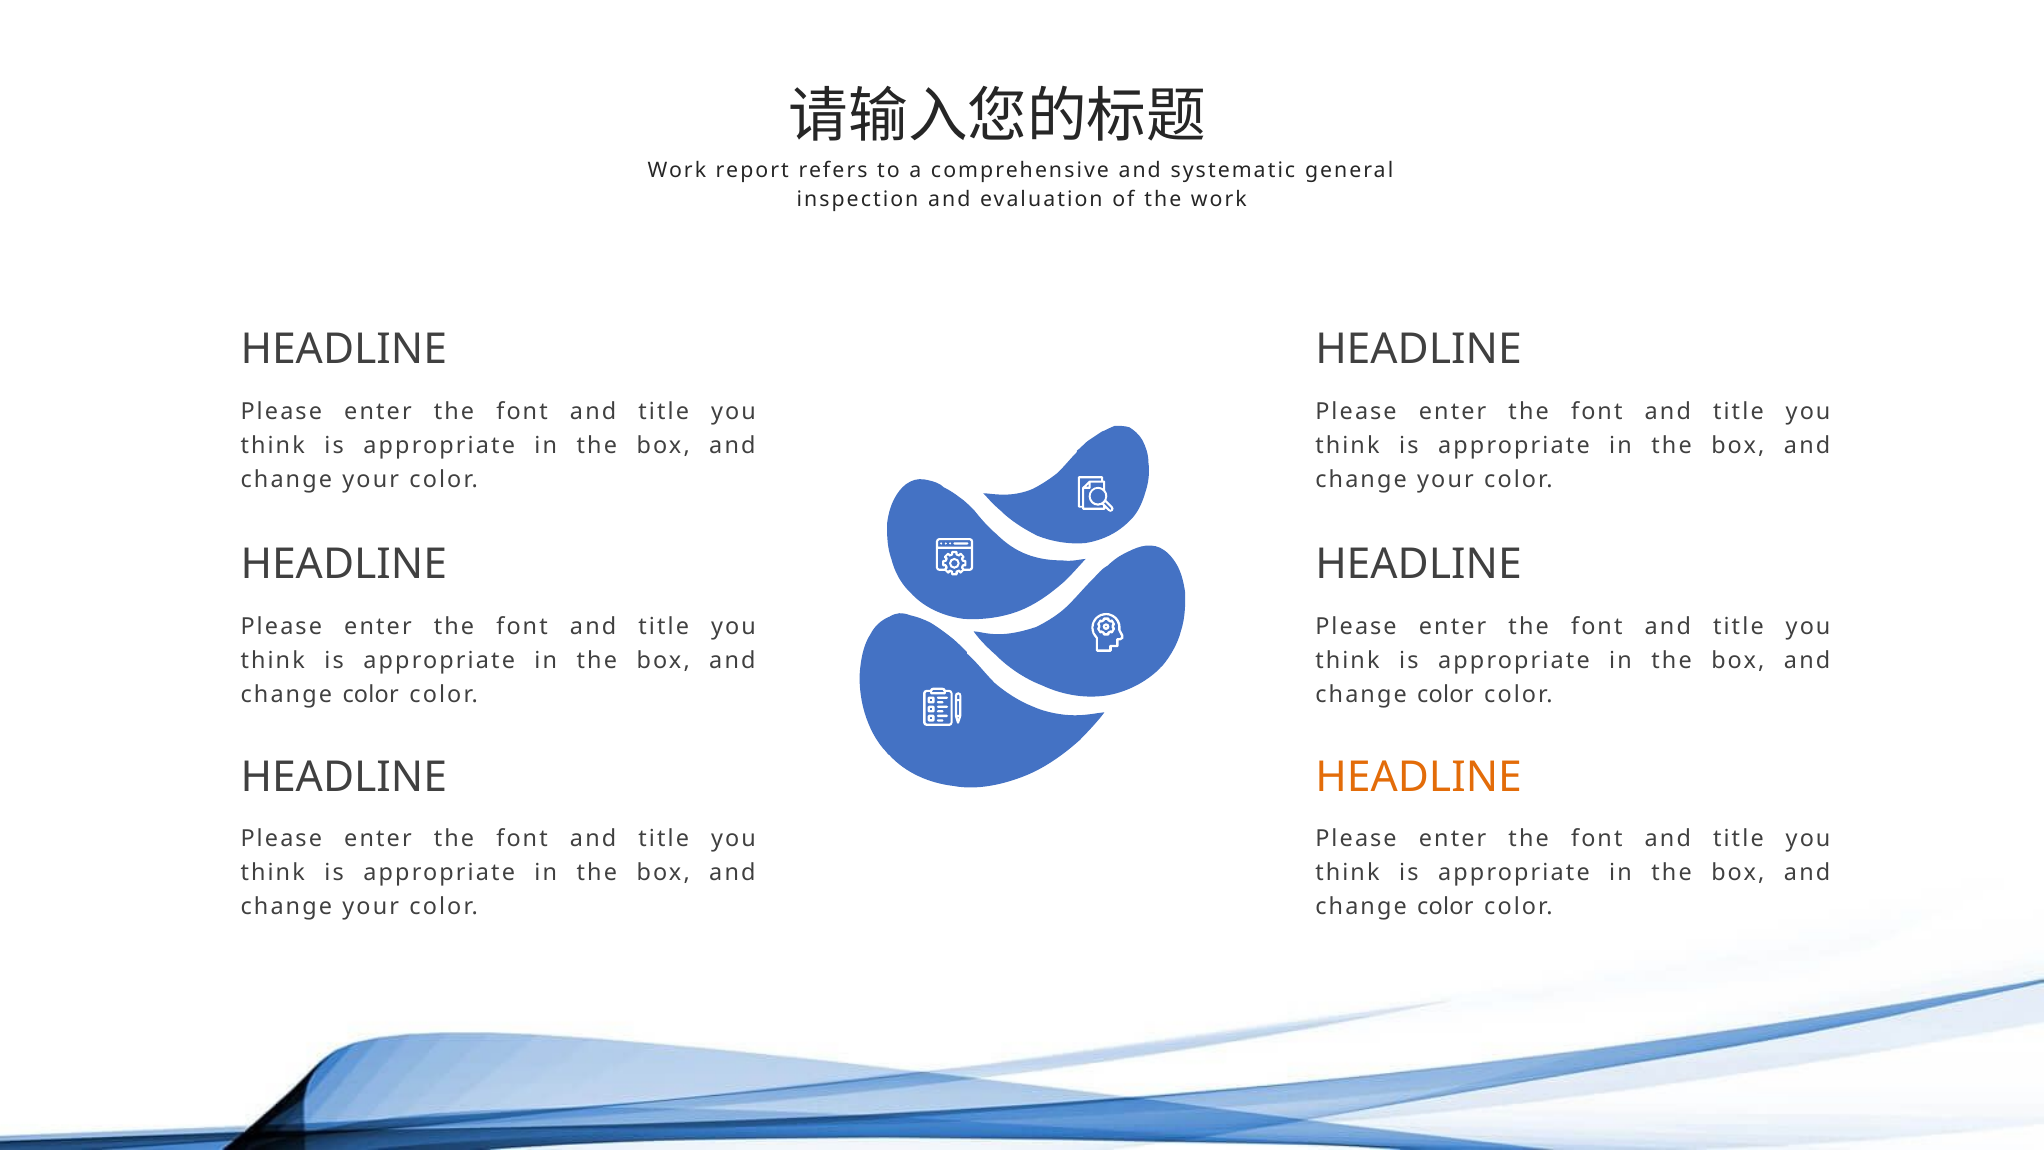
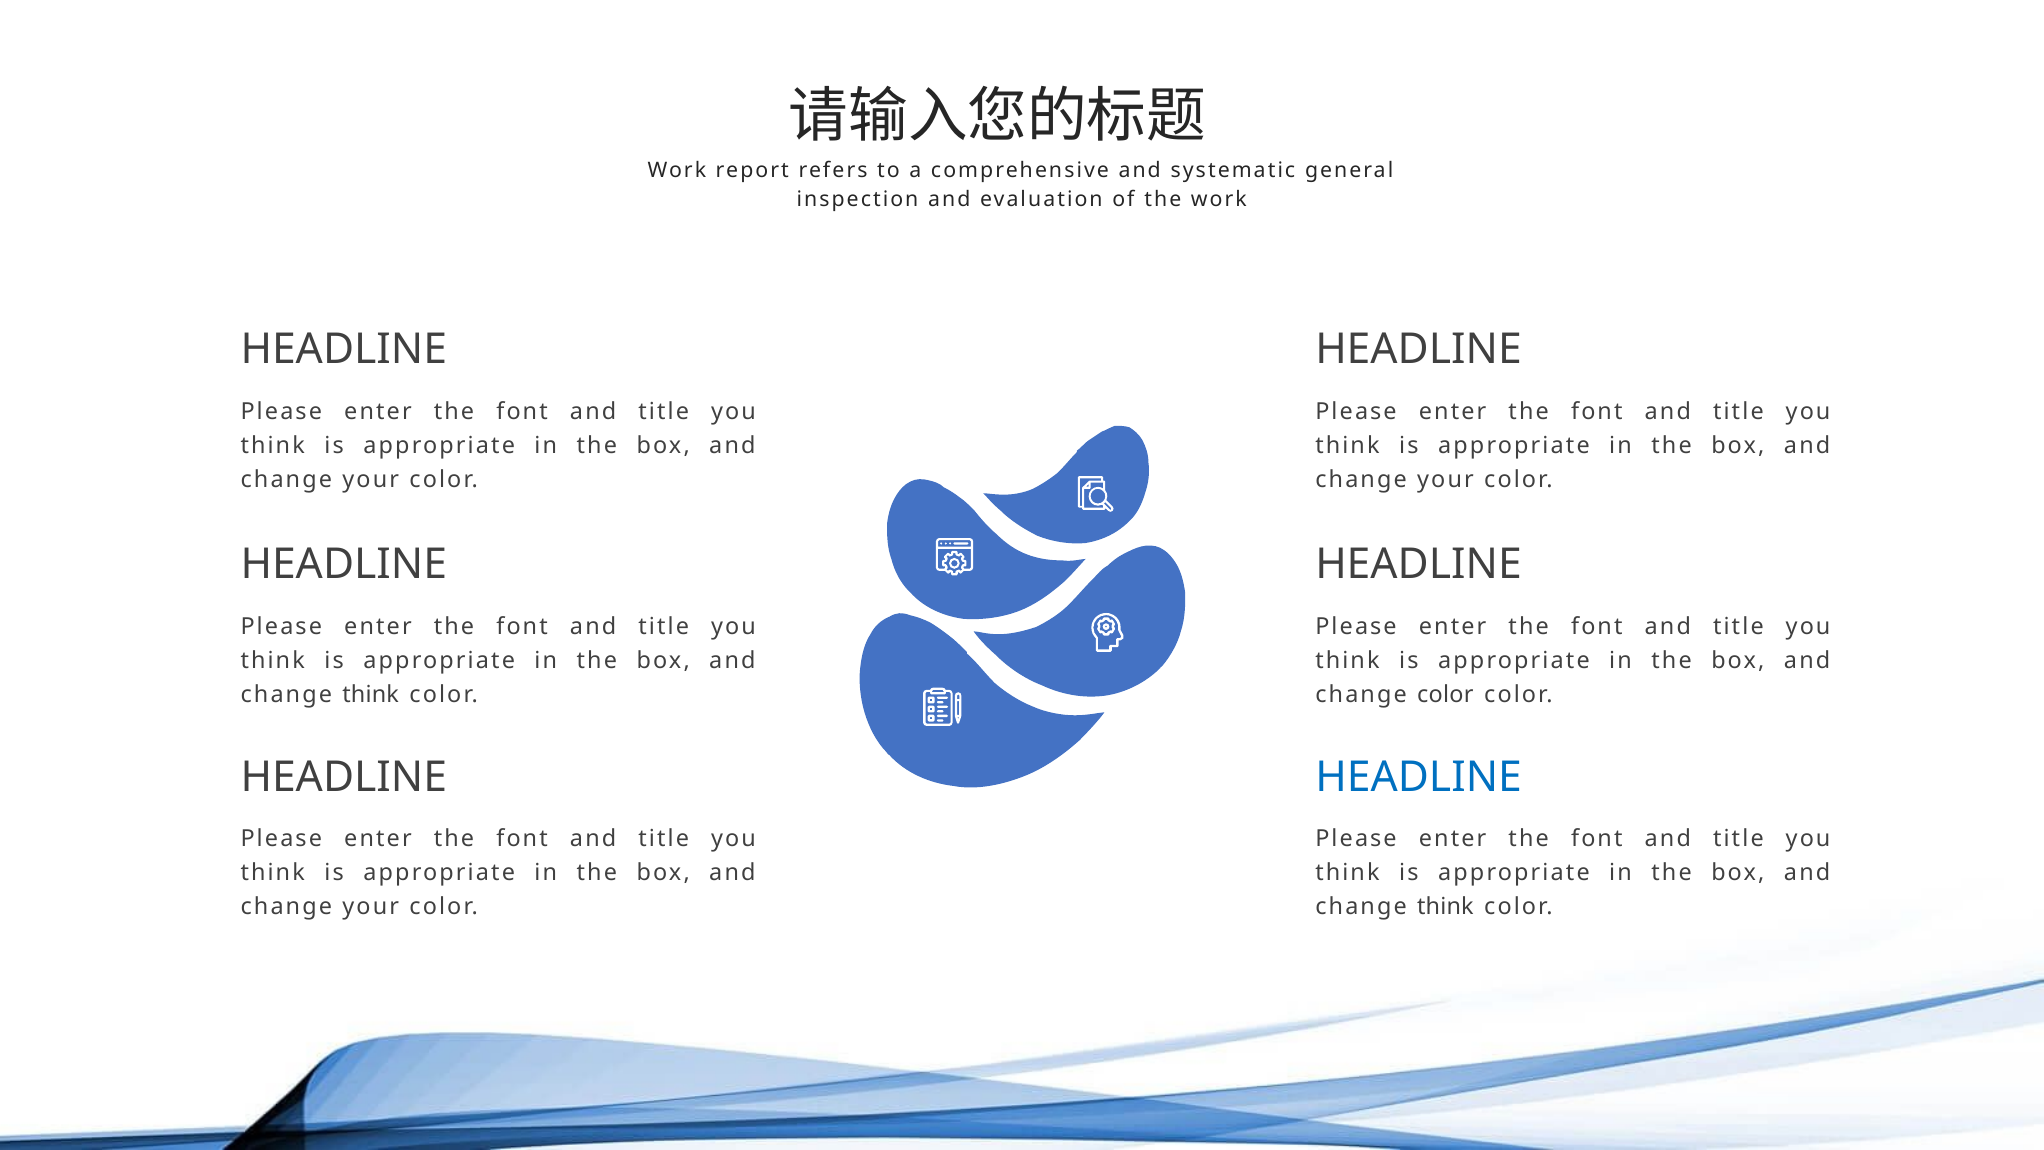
color: color -> think (371, 695)
HEADLINE colour: orange -> blue (1419, 777)
color: color -> think (1445, 907)
